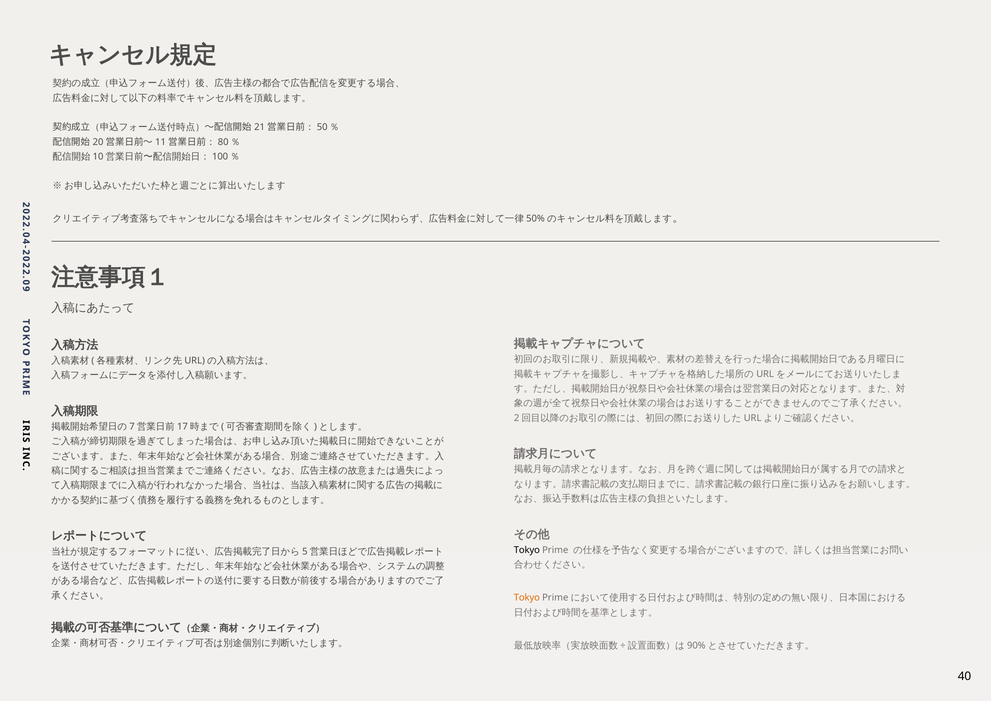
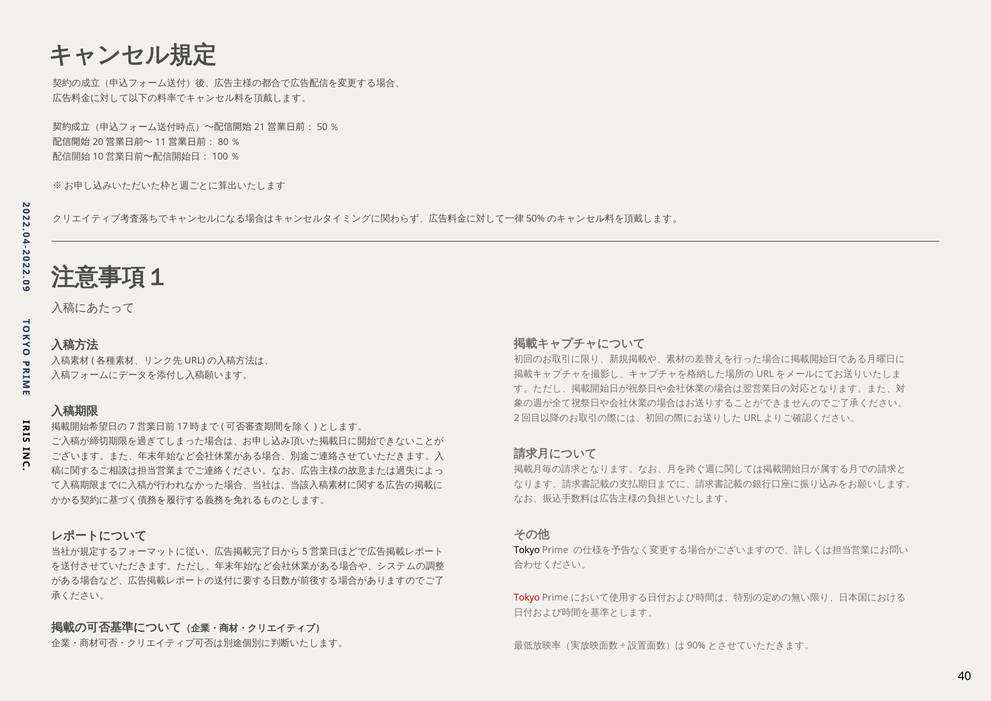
Tokyo colour: orange -> red (527, 598)
